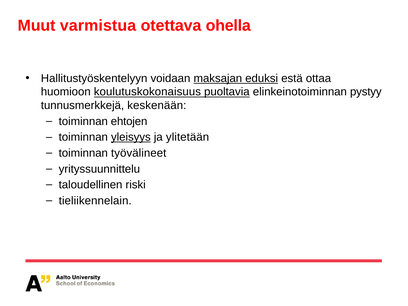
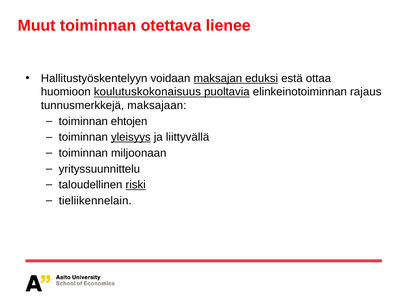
Muut varmistua: varmistua -> toiminnan (98, 25)
ohella: ohella -> lienee (228, 25)
pystyy: pystyy -> rajaus (366, 92)
keskenään: keskenään -> maksajaan (157, 106)
ylitetään: ylitetään -> liittyvällä (188, 137)
työvälineet: työvälineet -> miljoonaan (139, 153)
riski underline: none -> present (136, 185)
